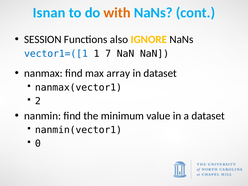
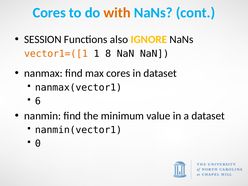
Isnan: Isnan -> Cores (49, 13)
vector1=([1 colour: blue -> orange (56, 54)
7: 7 -> 8 (108, 54)
max array: array -> cores (118, 73)
2: 2 -> 6 (38, 101)
